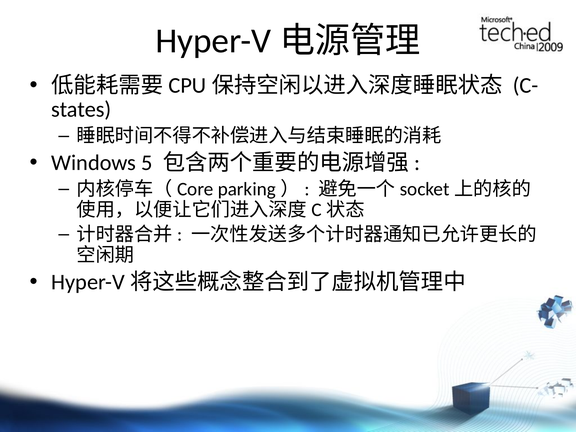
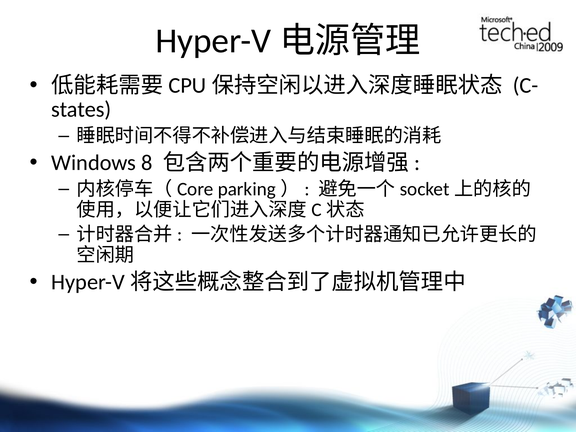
5: 5 -> 8 (147, 163)
